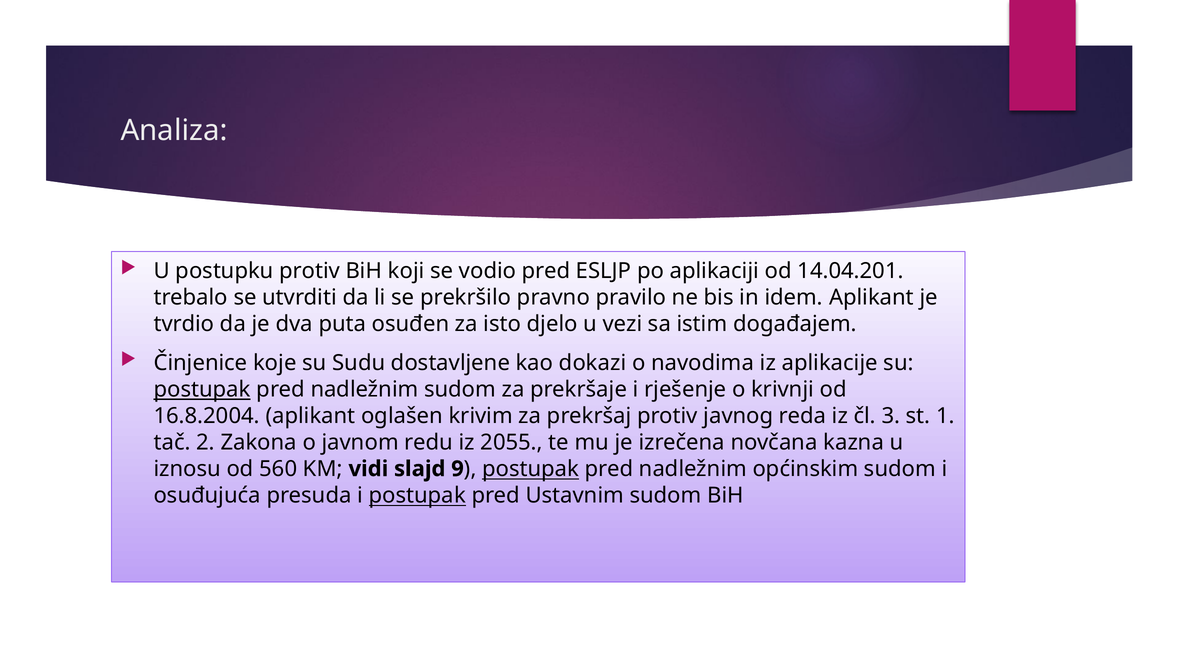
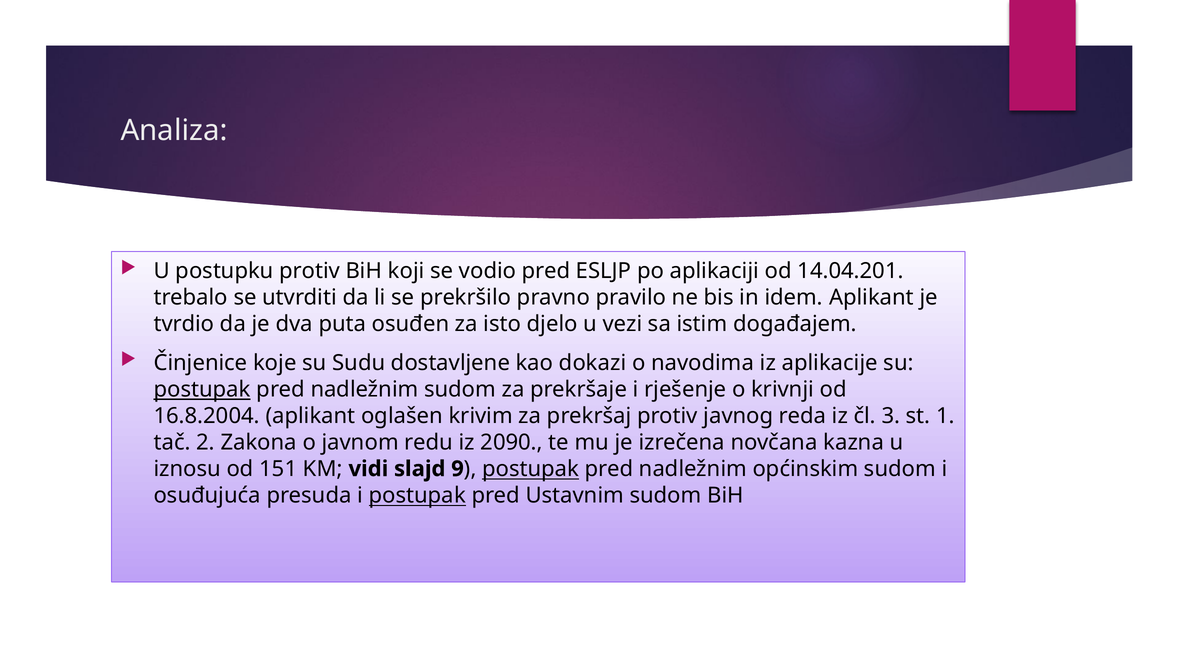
2055: 2055 -> 2090 (512, 442)
560: 560 -> 151 (278, 469)
